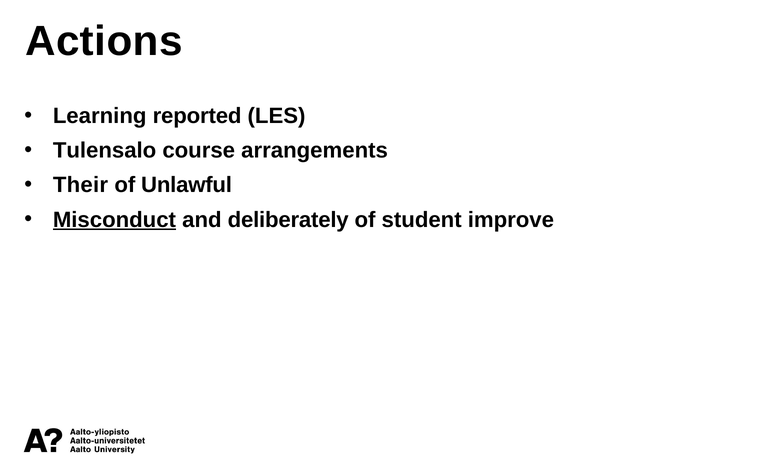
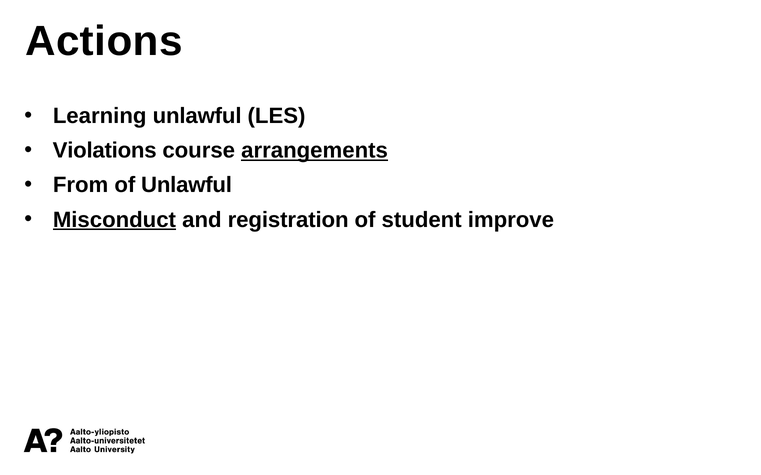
Learning reported: reported -> unlawful (197, 116)
Tulensalo: Tulensalo -> Violations (105, 151)
arrangements underline: none -> present (315, 151)
Their: Their -> From (81, 185)
deliberately: deliberately -> registration (288, 220)
